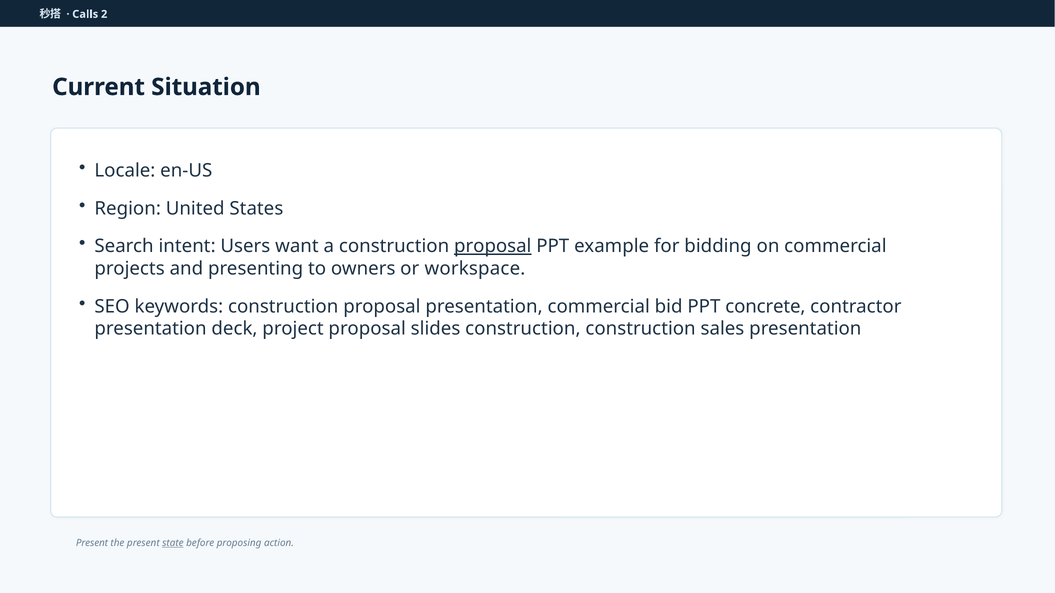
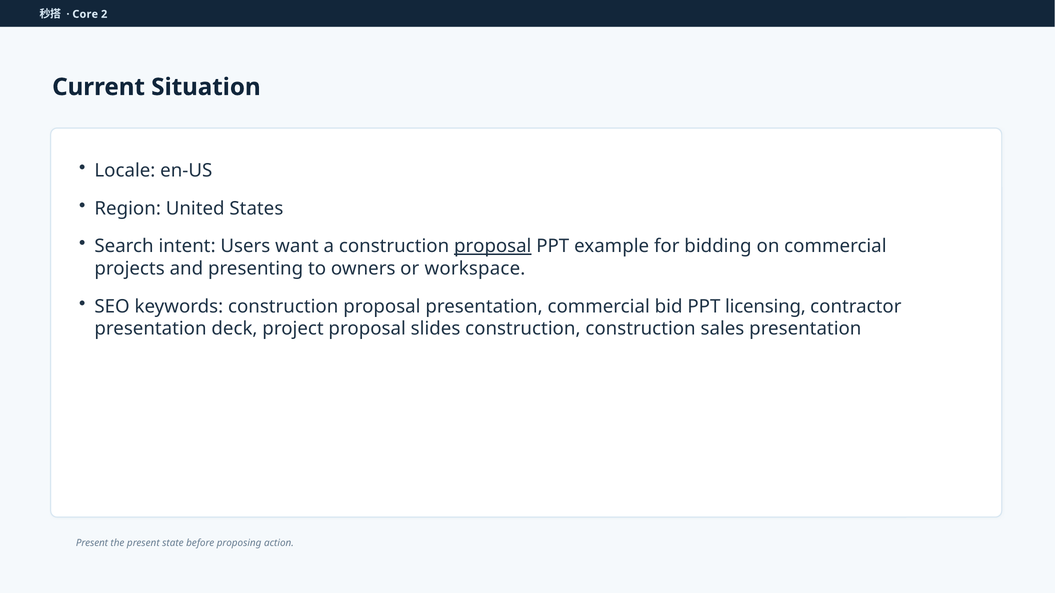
Calls: Calls -> Core (85, 14)
concrete: concrete -> licensing (765, 307)
state underline: present -> none (173, 543)
